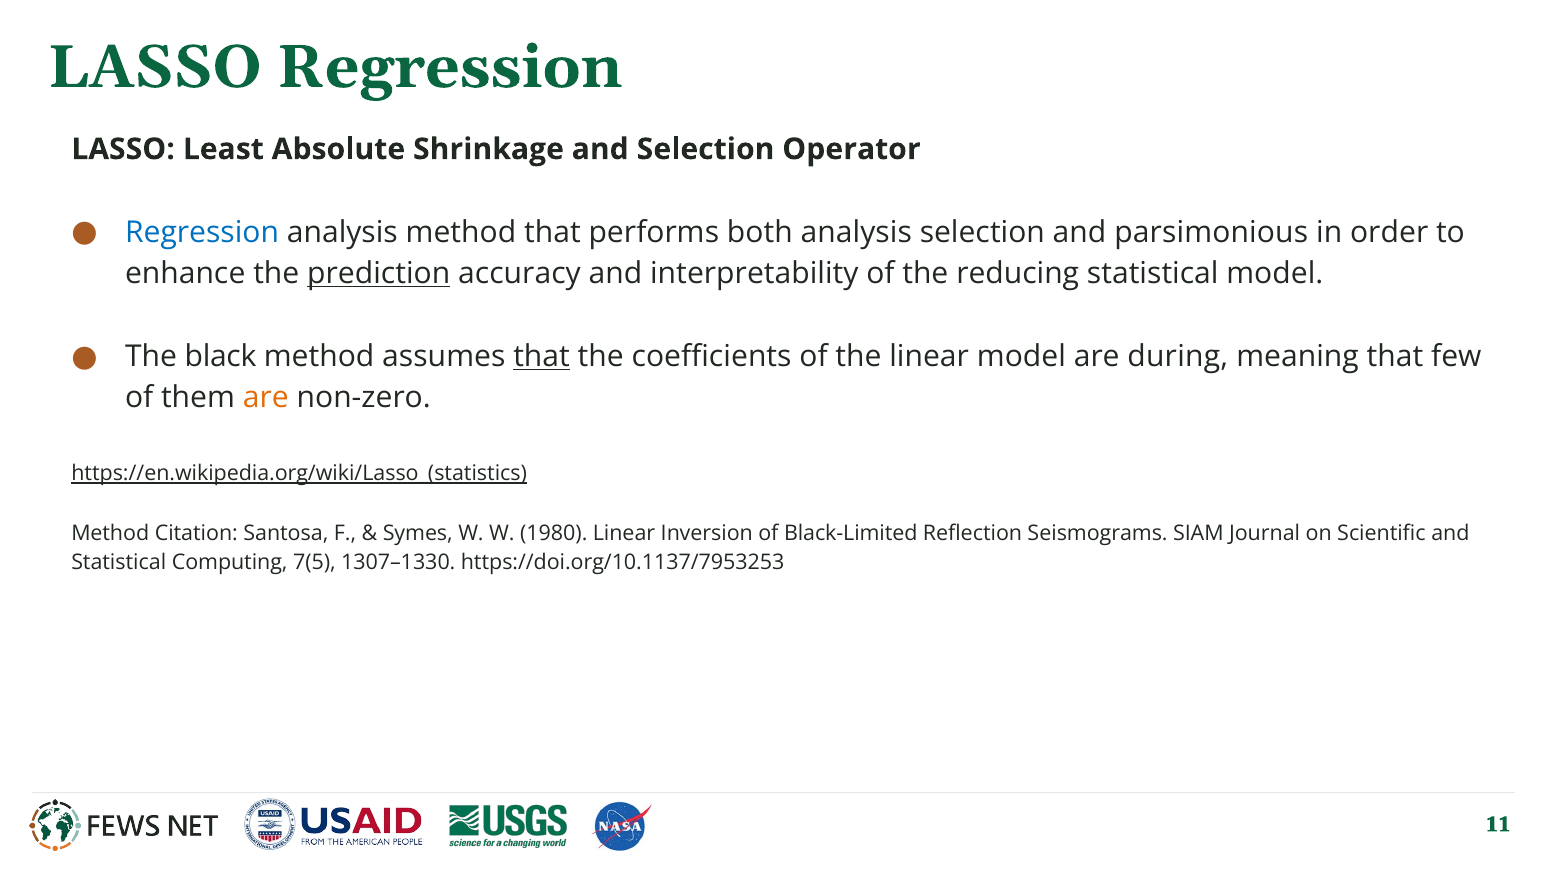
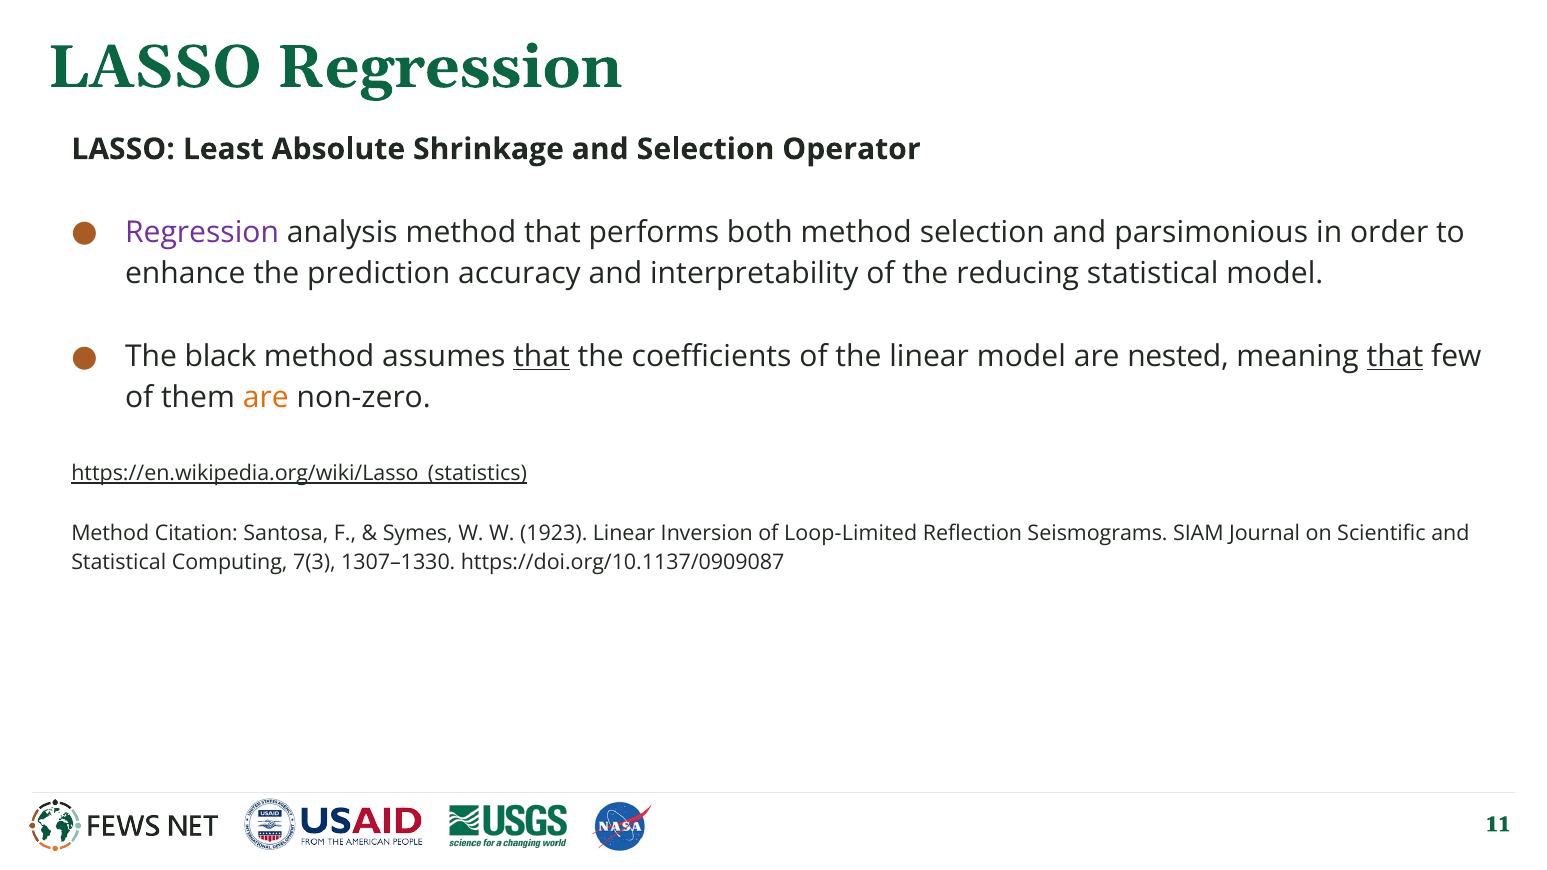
Regression colour: blue -> purple (202, 232)
both analysis: analysis -> method (856, 232)
prediction underline: present -> none (379, 274)
during: during -> nested (1178, 357)
that underline: none -> present (1395, 357)
1980: 1980 -> 1923 (554, 533)
Black-Limited: Black-Limited -> Loop-Limited (851, 533)
7(5: 7(5 -> 7(3 (314, 563)
https://doi.org/10.1137/7953253: https://doi.org/10.1137/7953253 -> https://doi.org/10.1137/0909087 (623, 563)
